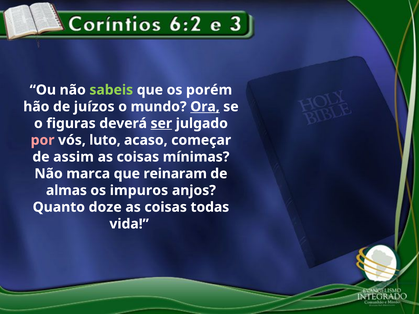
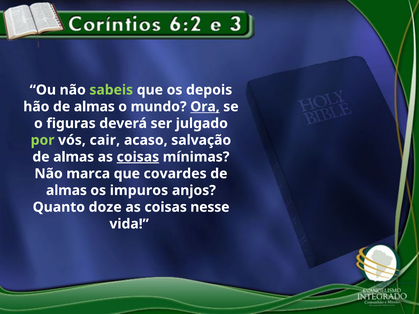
porém: porém -> depois (209, 90)
hão de juízos: juízos -> almas (94, 107)
ser underline: present -> none (161, 123)
por colour: pink -> light green (43, 140)
luto: luto -> cair (105, 140)
começar: começar -> salvação (201, 140)
assim: assim -> almas (74, 157)
coisas underline: none -> present (138, 157)
reinaram: reinaram -> covardes (175, 174)
todas: todas -> nesse (210, 207)
